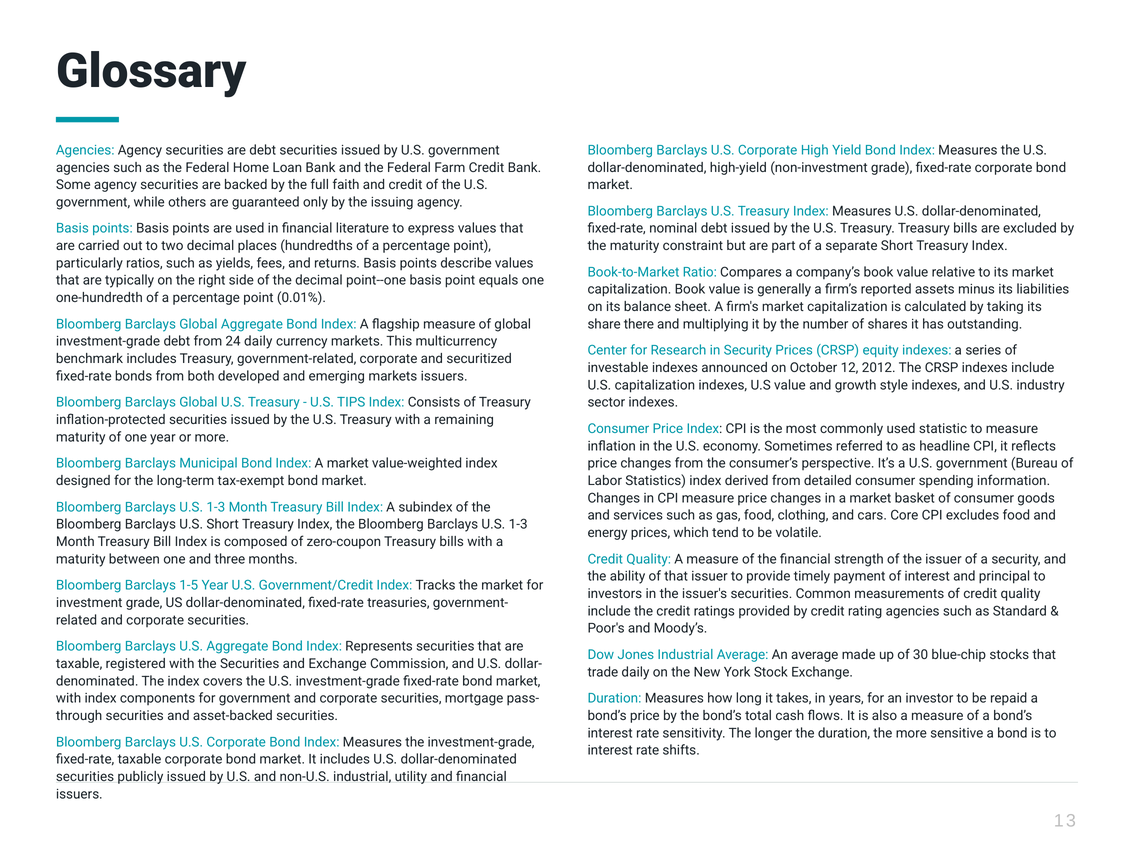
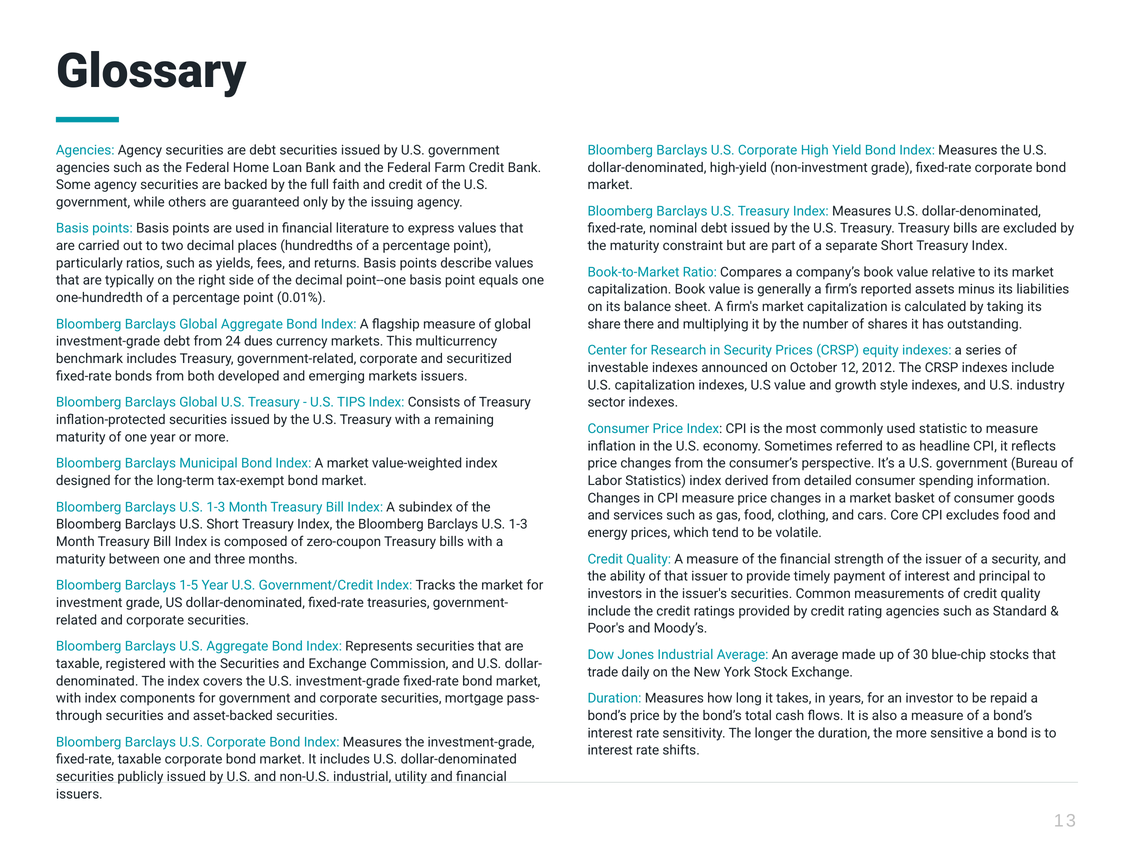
24 daily: daily -> dues (258, 341)
